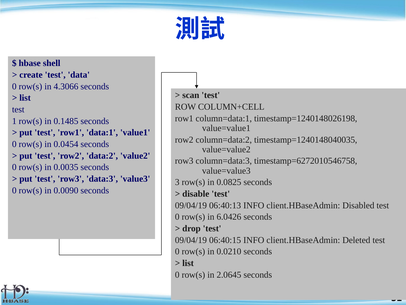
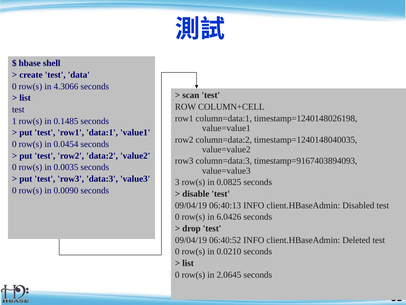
timestamp=6272010546758: timestamp=6272010546758 -> timestamp=9167403894093 (306, 161)
06:40:15: 06:40:15 -> 06:40:52 (225, 240)
